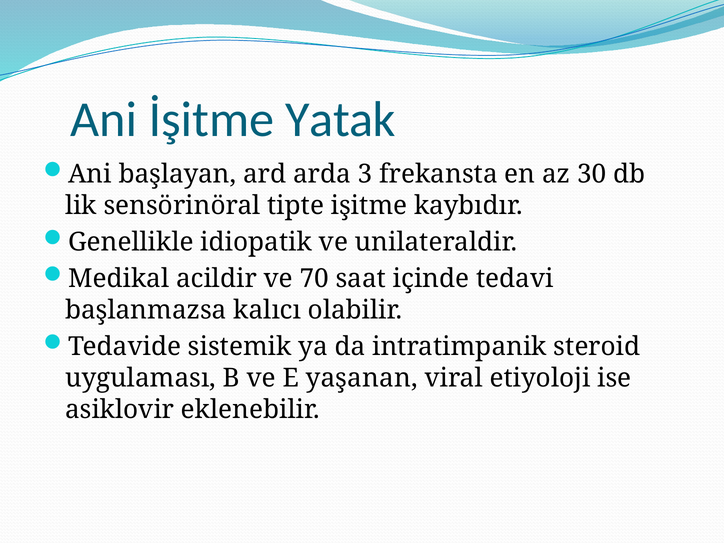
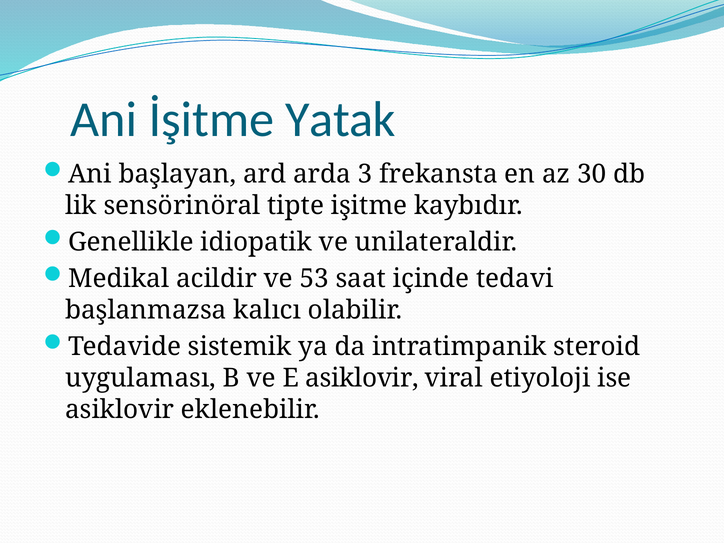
70: 70 -> 53 (314, 279)
E yaşanan: yaşanan -> asiklovir (362, 378)
